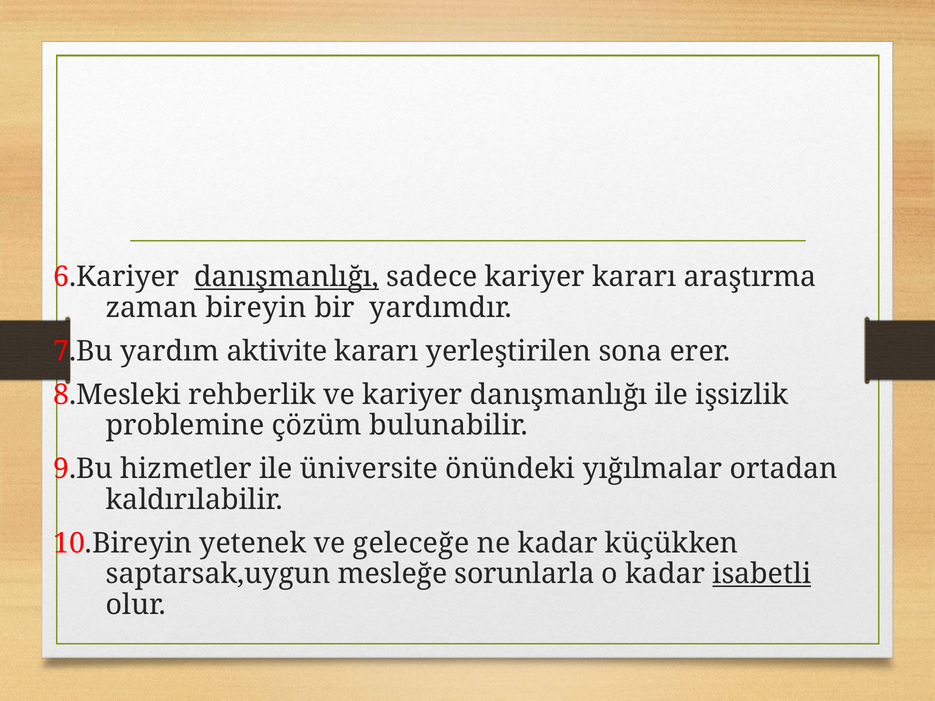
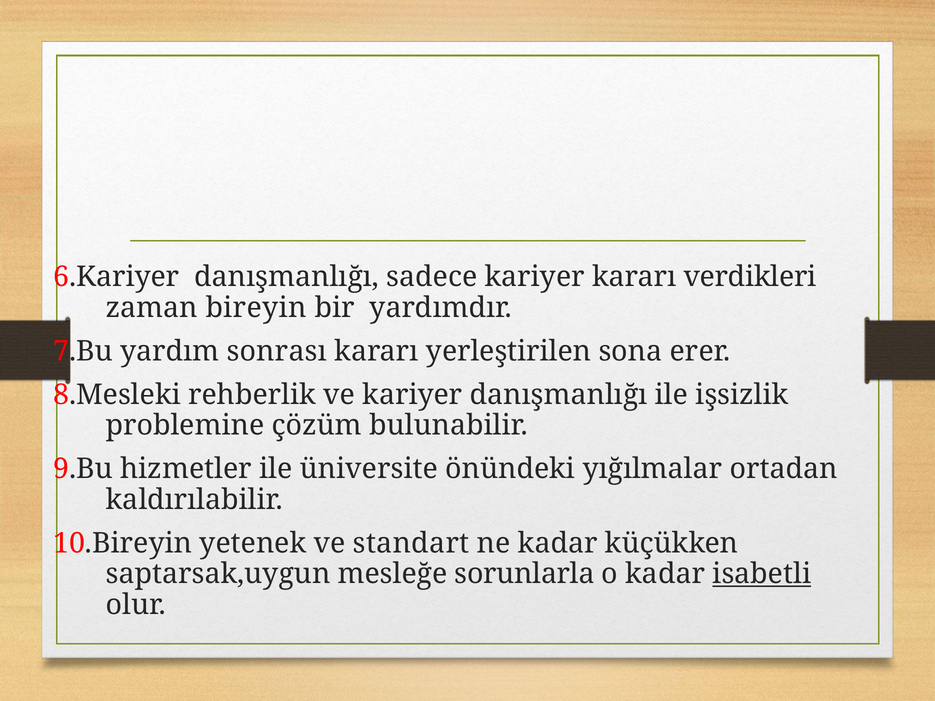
danışmanlığı underline: present -> none (287, 277)
araştırma: araştırma -> verdikleri (750, 277)
aktivite: aktivite -> sonrası (277, 351)
geleceğe: geleceğe -> standart (411, 543)
